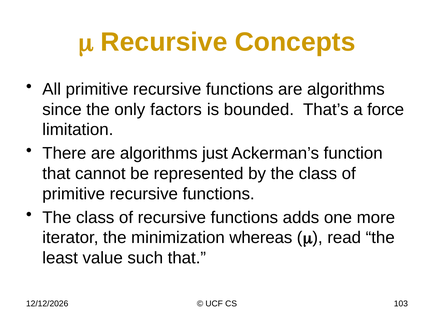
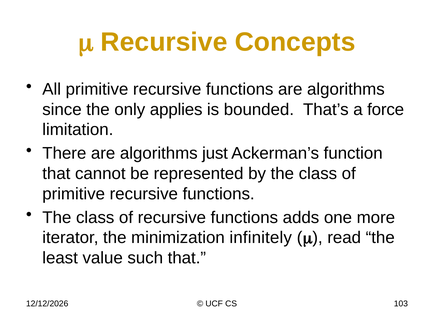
factors: factors -> applies (176, 110)
whereas: whereas -> infinitely (261, 238)
